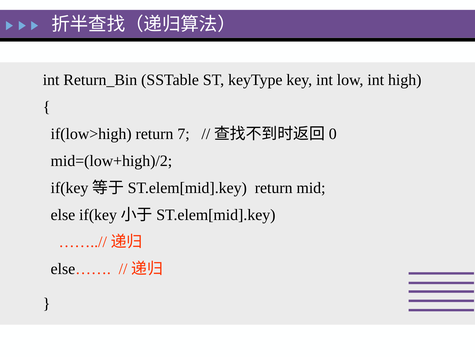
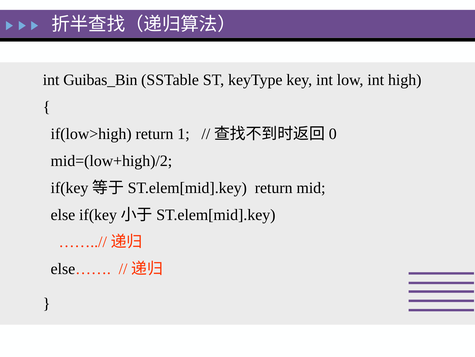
Return_Bin: Return_Bin -> Guibas_Bin (100, 80)
7: 7 -> 1 (183, 134)
